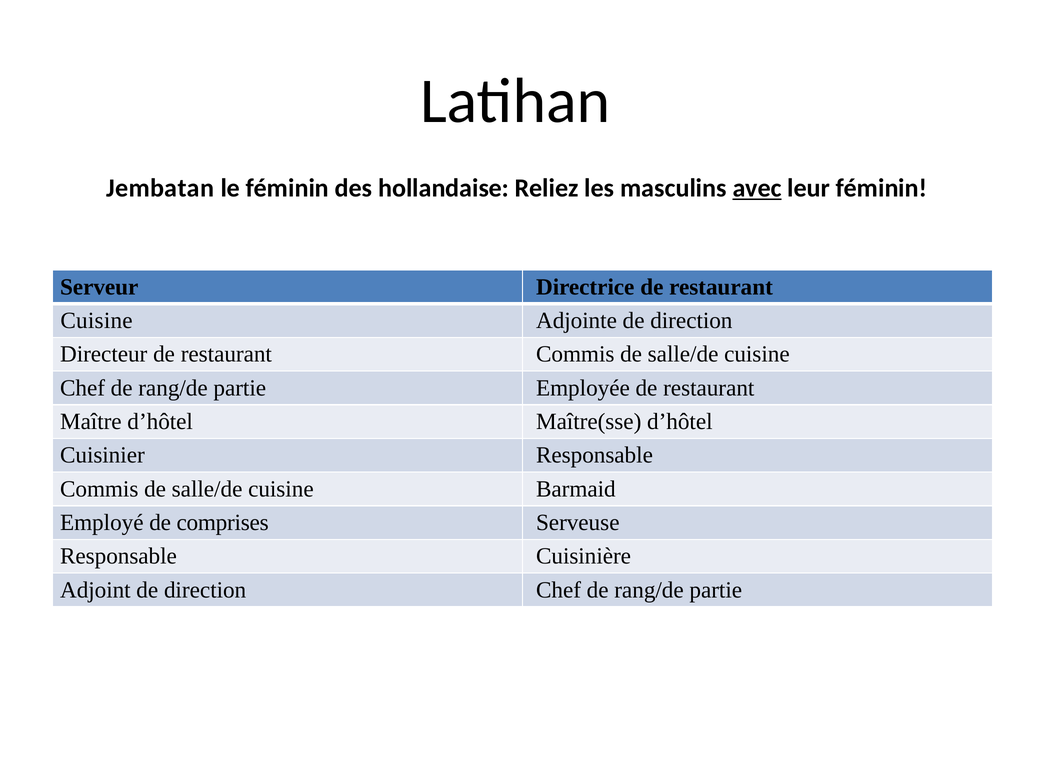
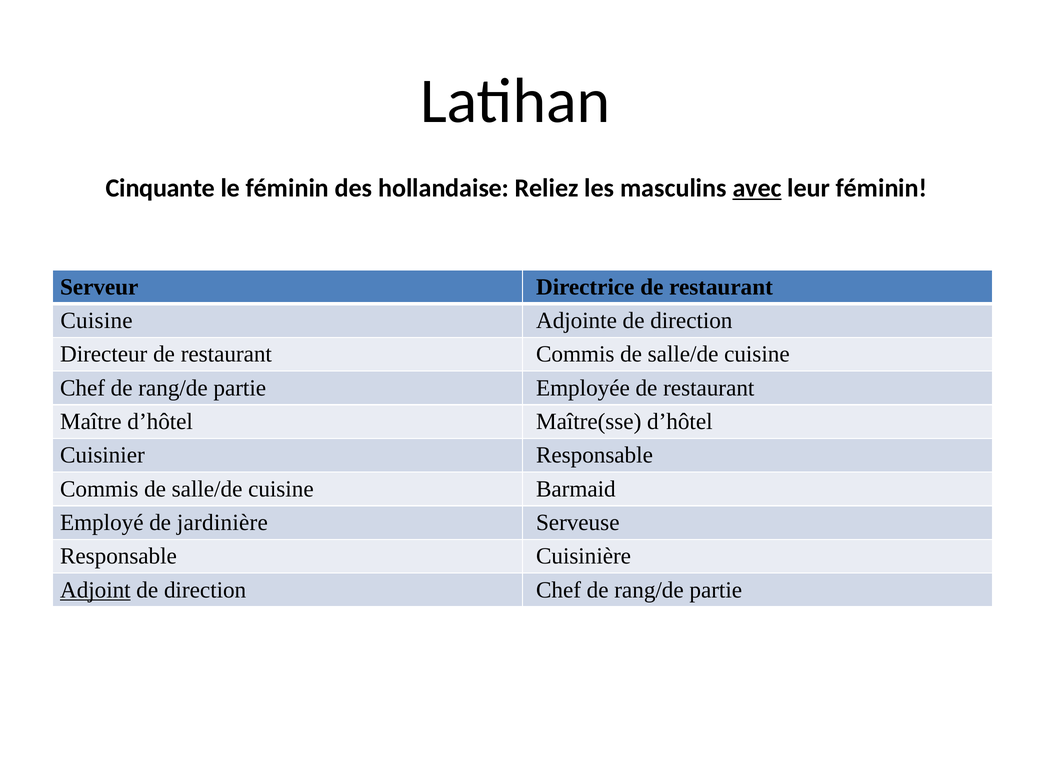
Jembatan: Jembatan -> Cinquante (160, 188)
comprises: comprises -> jardinière (222, 522)
Adjoint underline: none -> present (95, 590)
